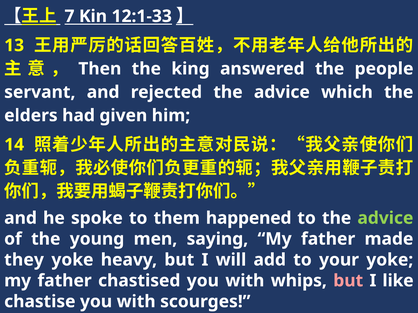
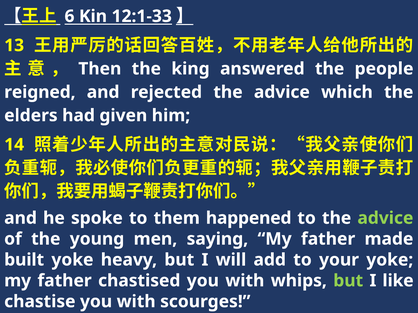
7: 7 -> 6 (69, 16)
servant: servant -> reigned (40, 92)
they: they -> built (24, 260)
but colour: pink -> light green (348, 281)
